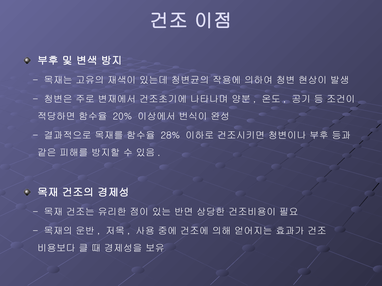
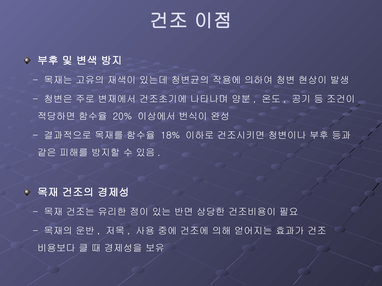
28%: 28% -> 18% (170, 136)
